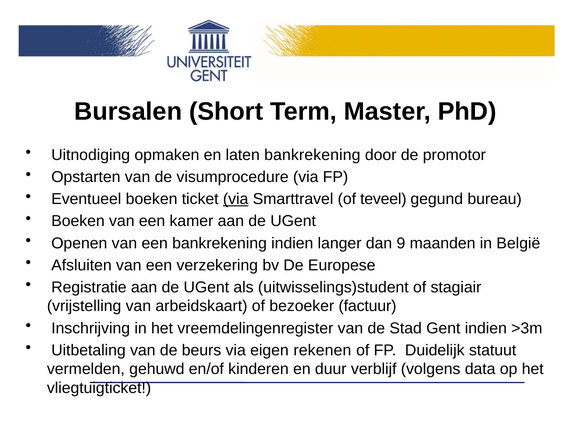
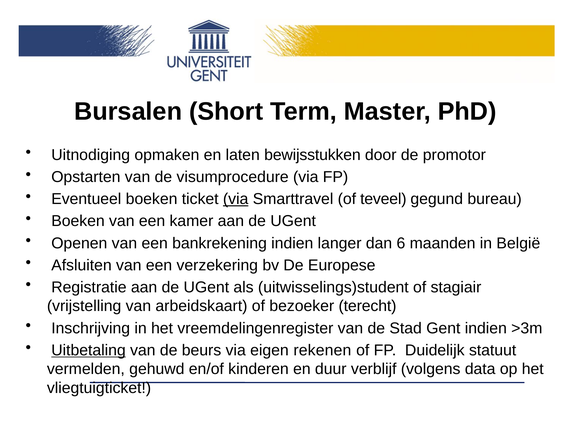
laten bankrekening: bankrekening -> bewijsstukken (312, 155)
9: 9 -> 6 (401, 243)
factuur: factuur -> terecht (368, 306)
Uitbetaling underline: none -> present (88, 350)
